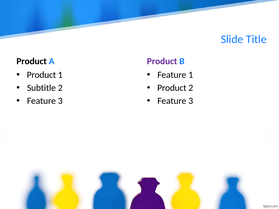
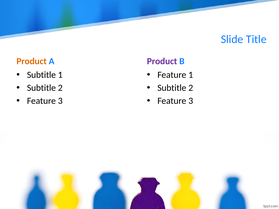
Product colour: black -> orange (32, 61)
Product: Product -> Subtitle (41, 75)
Product: Product -> Subtitle (172, 88)
